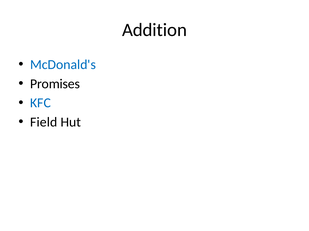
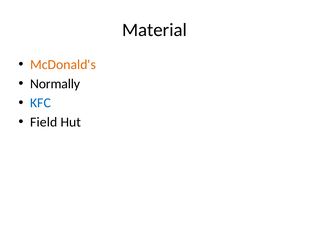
Addition: Addition -> Material (154, 30)
McDonald's colour: blue -> orange (63, 65)
Promises: Promises -> Normally (55, 84)
